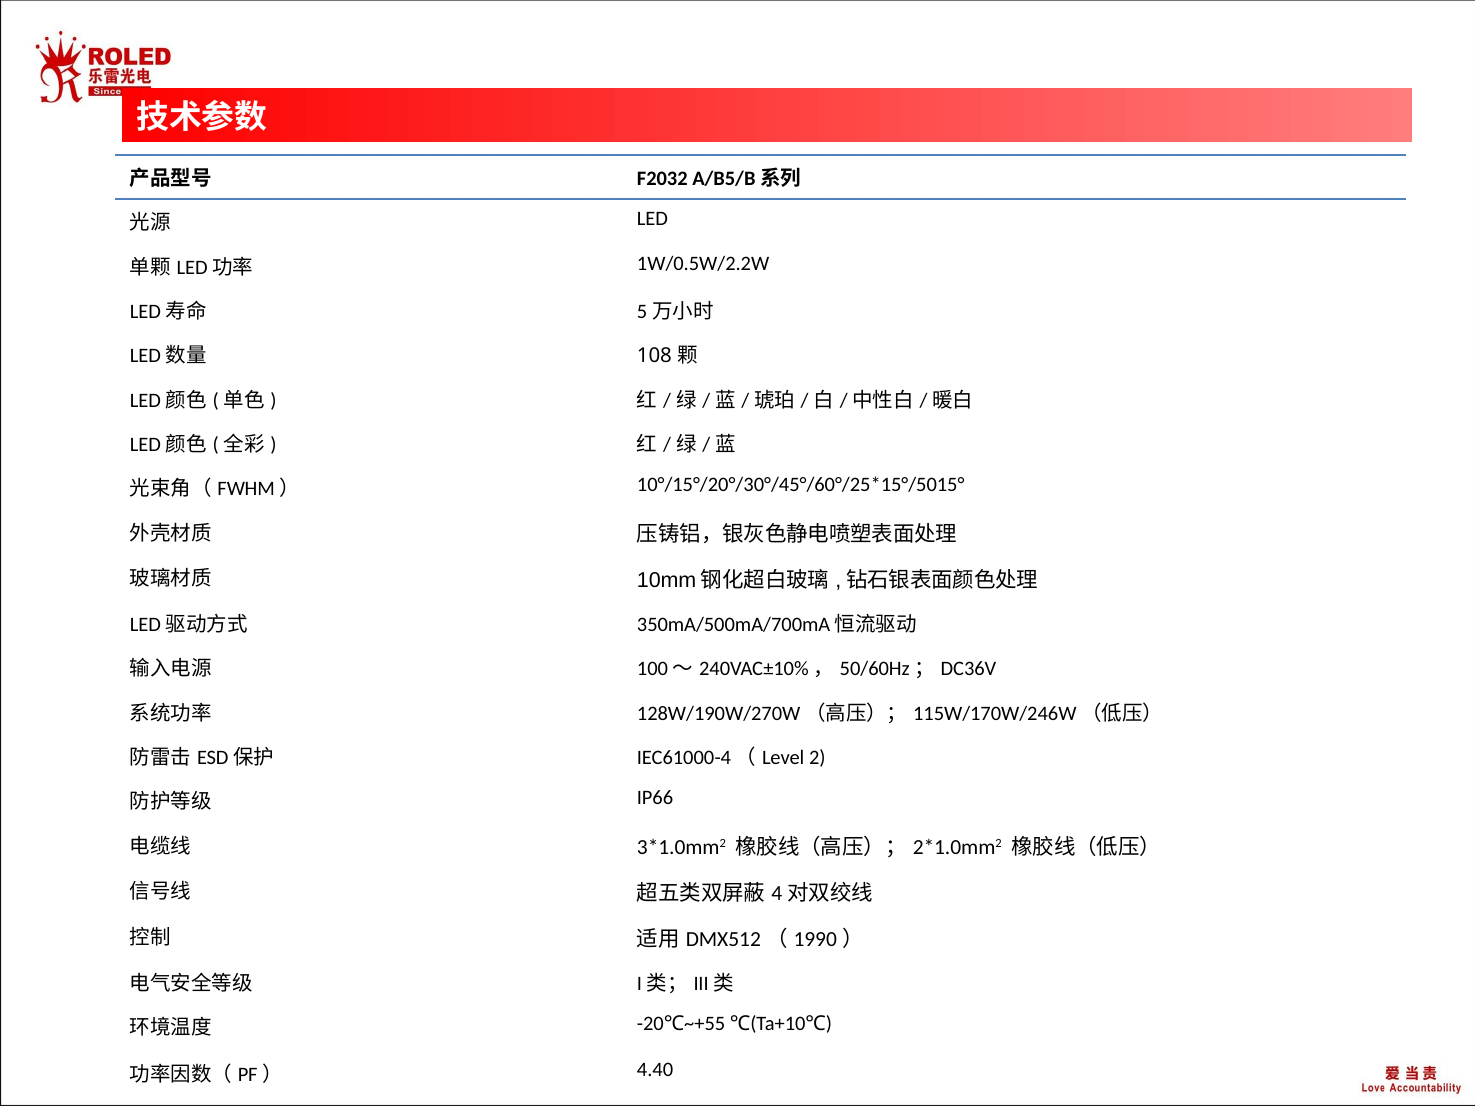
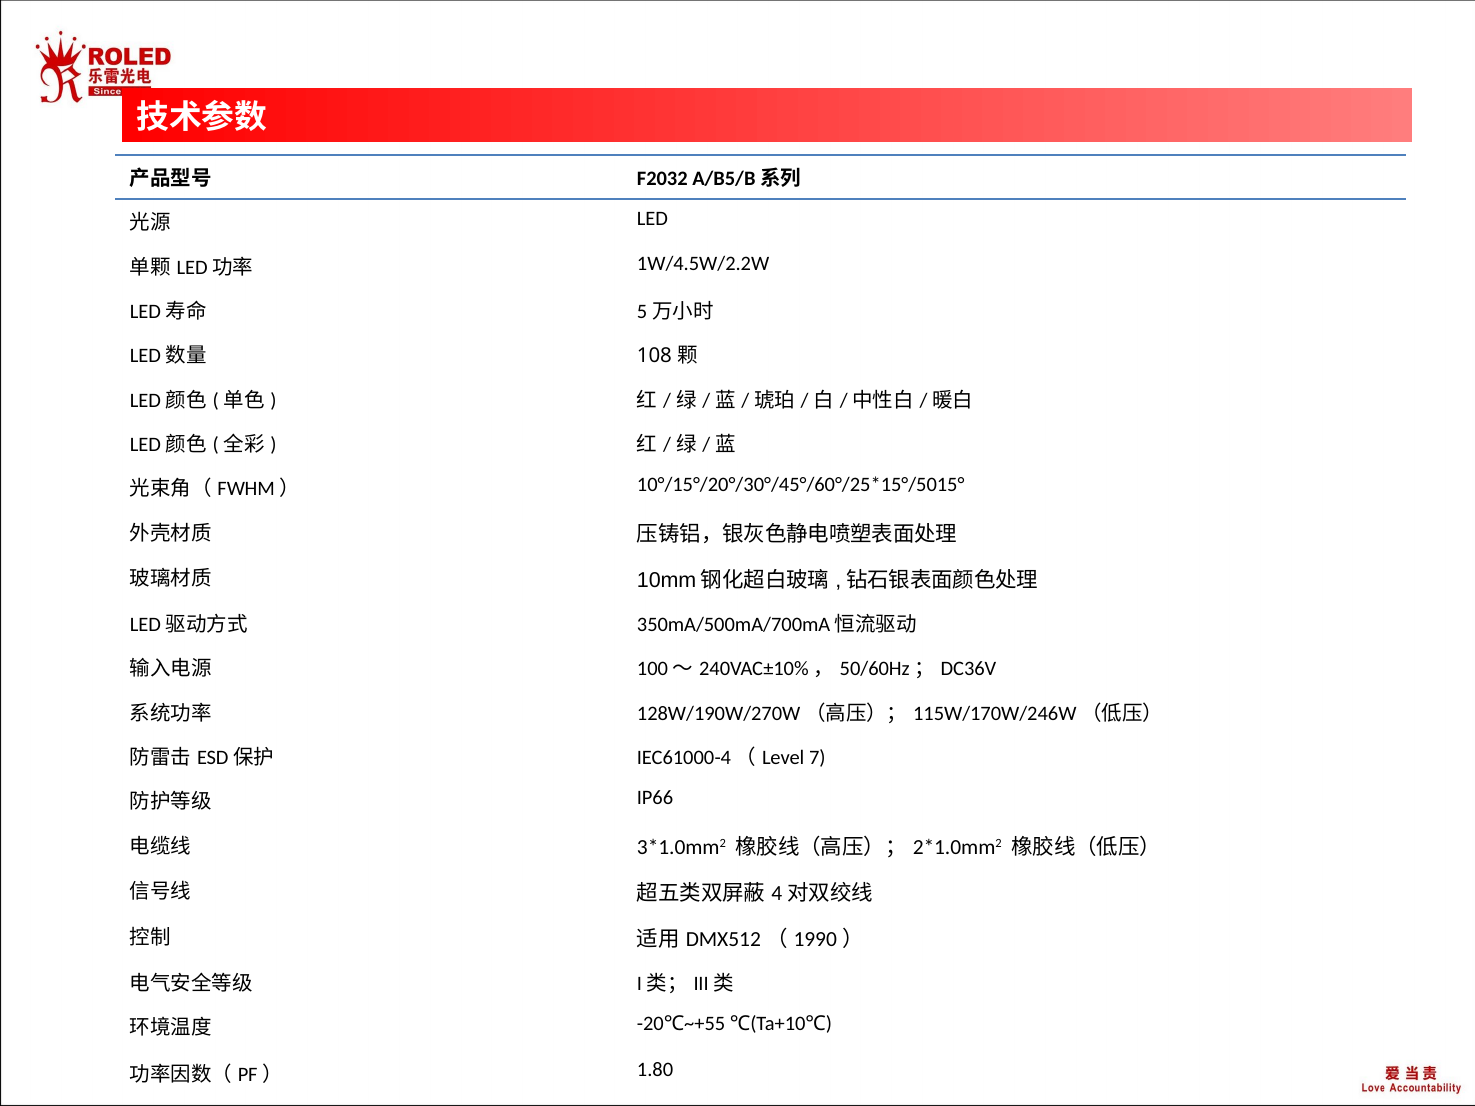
1W/0.5W/2.2W: 1W/0.5W/2.2W -> 1W/4.5W/2.2W (703, 263)
2: 2 -> 7 (817, 758)
4.40: 4.40 -> 1.80 (655, 1070)
